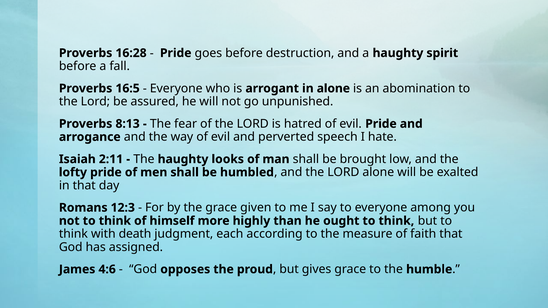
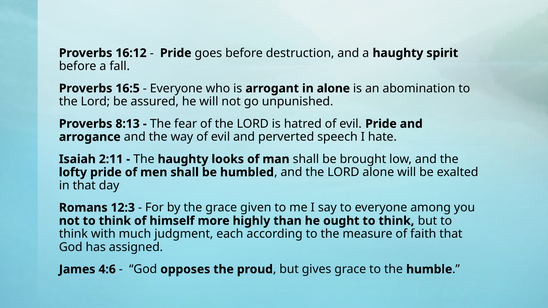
16:28: 16:28 -> 16:12 (131, 53)
death: death -> much (135, 234)
